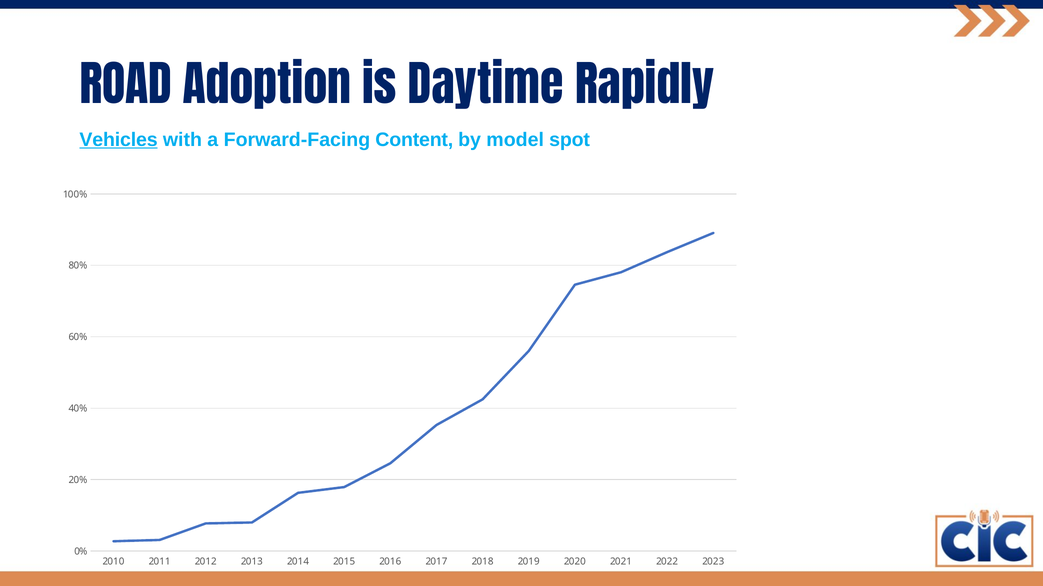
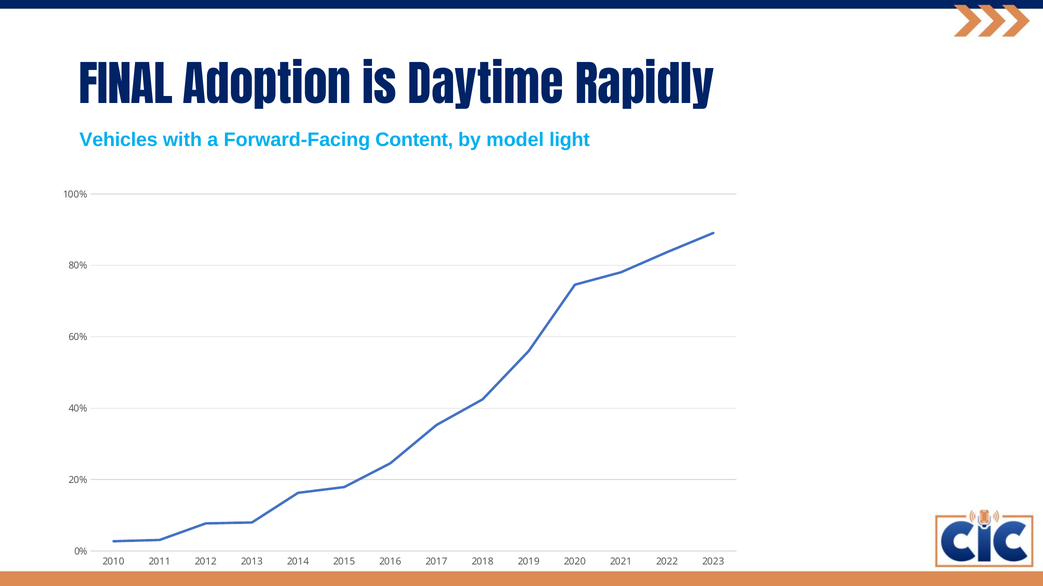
ROAD: ROAD -> FINAL (126, 88)
Vehicles underline: present -> none (119, 140)
spot: spot -> light (570, 140)
